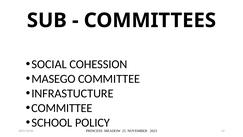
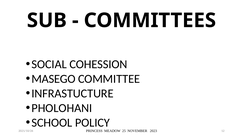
COMMITTEE: COMMITTEE -> PHOLOHANI (62, 108)
